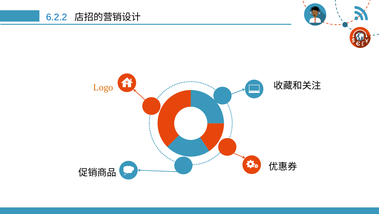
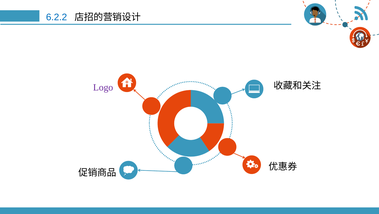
Logo colour: orange -> purple (103, 87)
